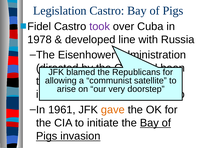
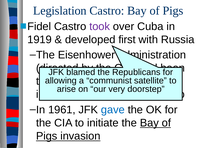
1978: 1978 -> 1919 (40, 39)
line: line -> first (127, 39)
gave colour: orange -> blue (113, 110)
